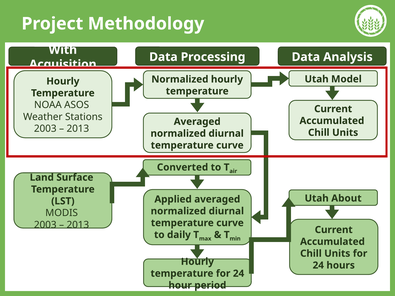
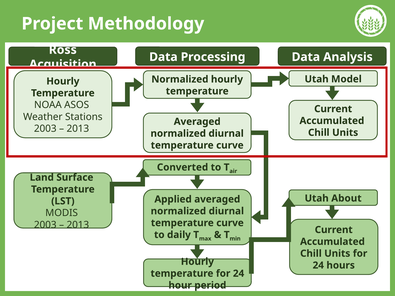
With: With -> Ross (63, 50)
